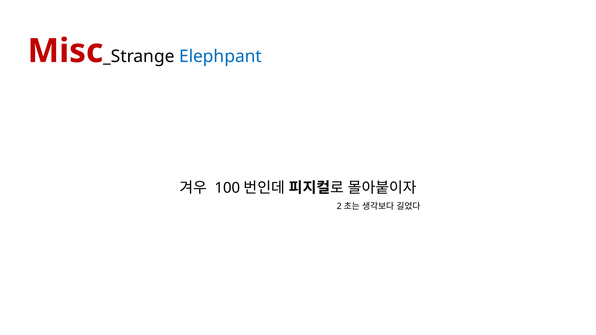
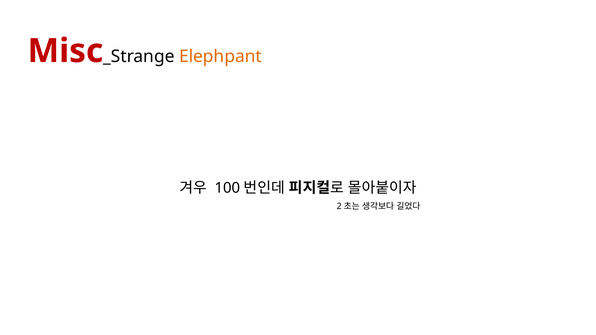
Elephpant colour: blue -> orange (220, 56)
